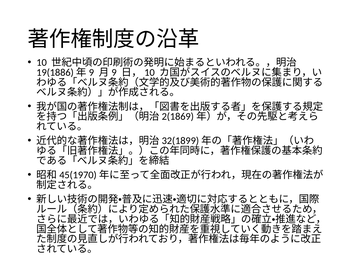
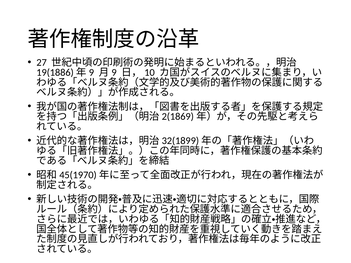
10: 10 -> 27 (42, 63)
